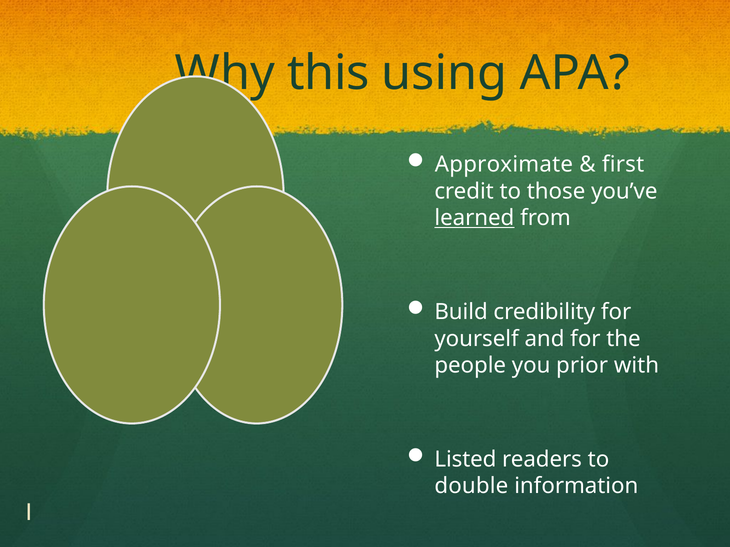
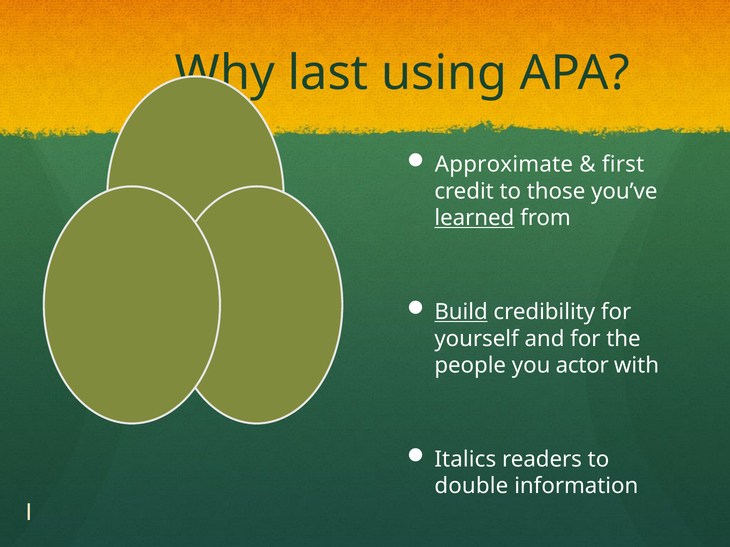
this: this -> last (328, 73)
Build underline: none -> present (461, 312)
prior: prior -> actor (582, 366)
Listed: Listed -> Italics (465, 460)
